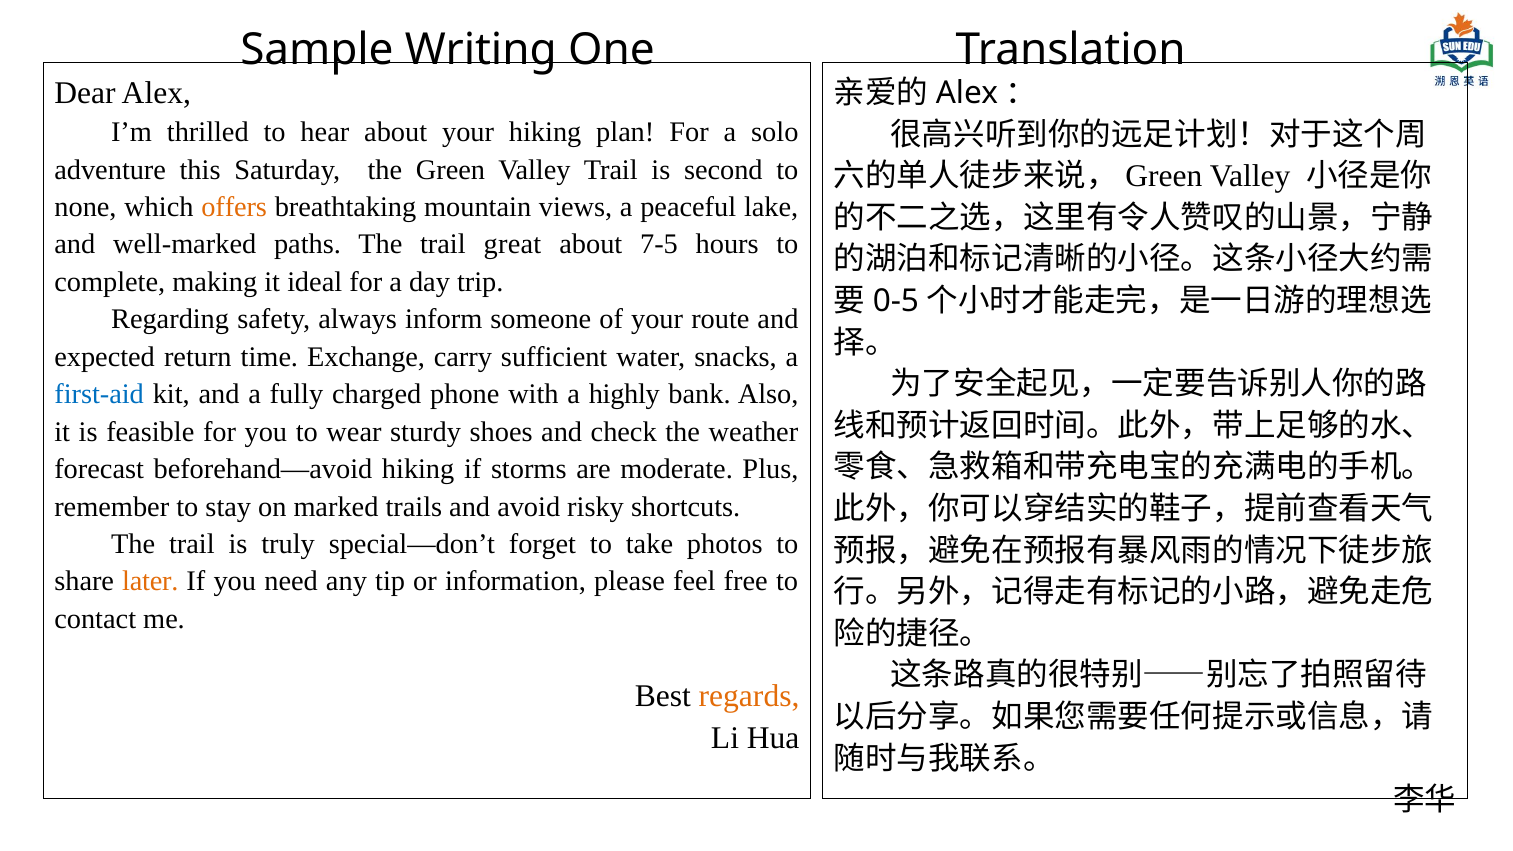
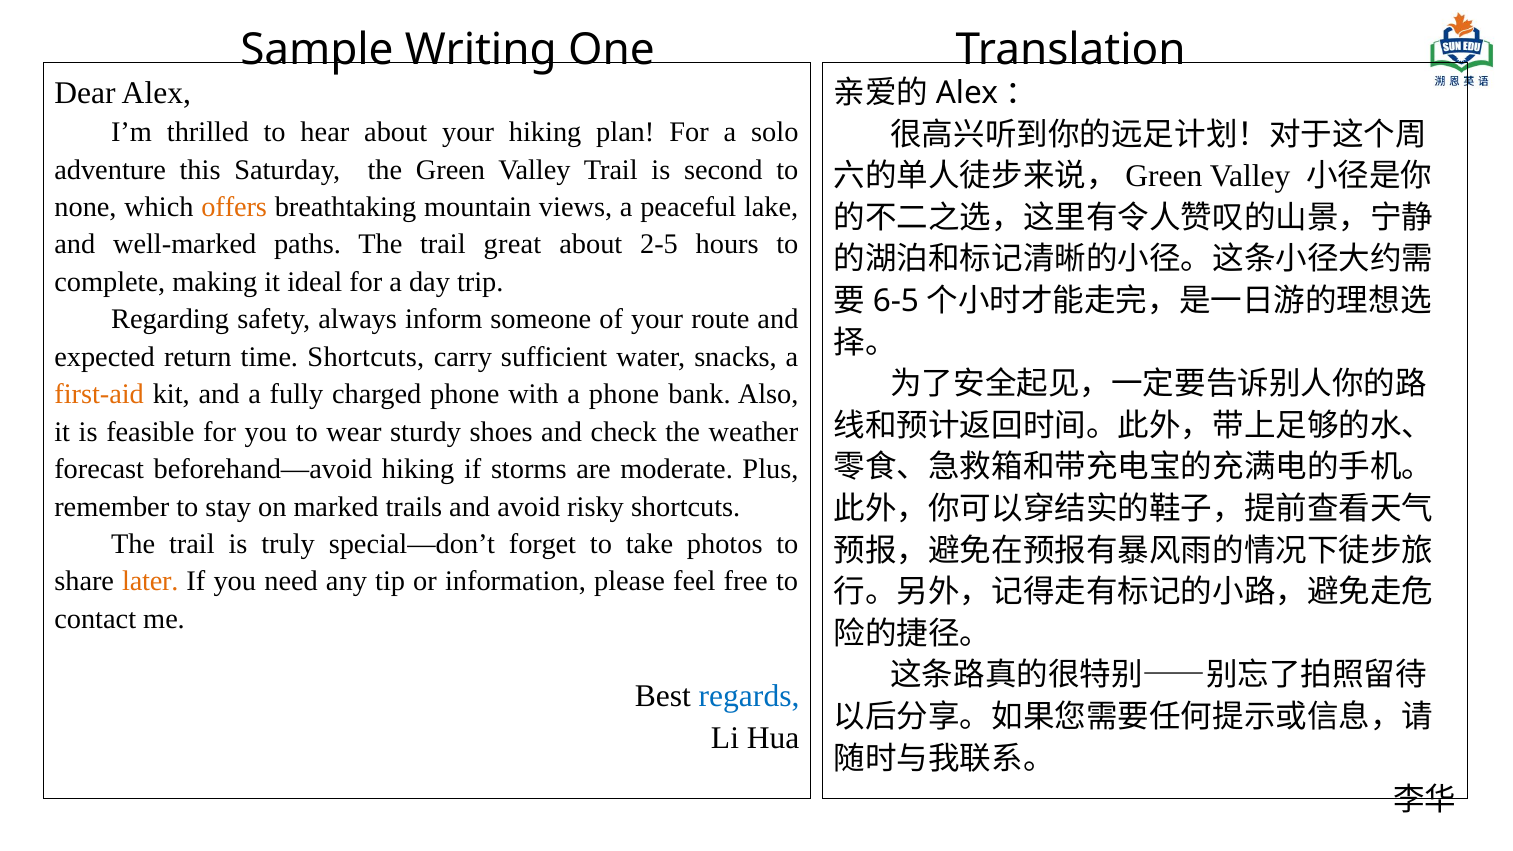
7-5: 7-5 -> 2-5 (659, 245)
0-5: 0-5 -> 6-5 (896, 301)
time Exchange: Exchange -> Shortcuts (366, 357)
first-aid colour: blue -> orange (99, 394)
a highly: highly -> phone (624, 394)
regards colour: orange -> blue (749, 696)
